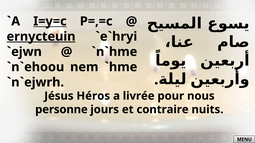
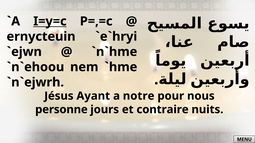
ernycteuin underline: present -> none (41, 37)
Héros: Héros -> Ayant (93, 96)
livrée: livrée -> notre (139, 96)
